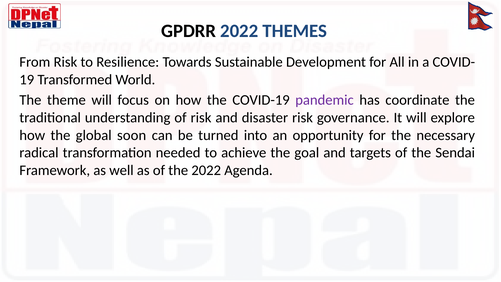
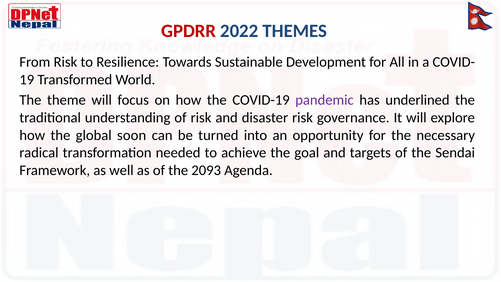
GPDRR colour: black -> red (189, 31)
coordinate: coordinate -> underlined (417, 100)
the 2022: 2022 -> 2093 (206, 170)
